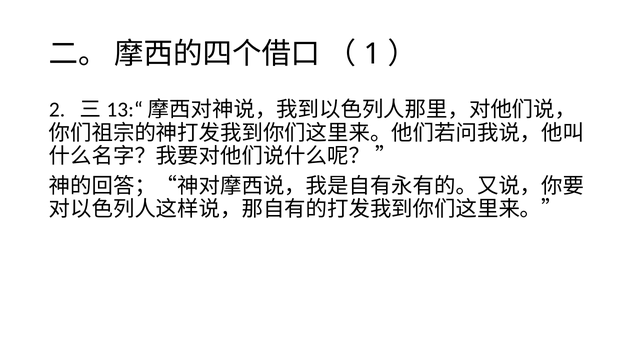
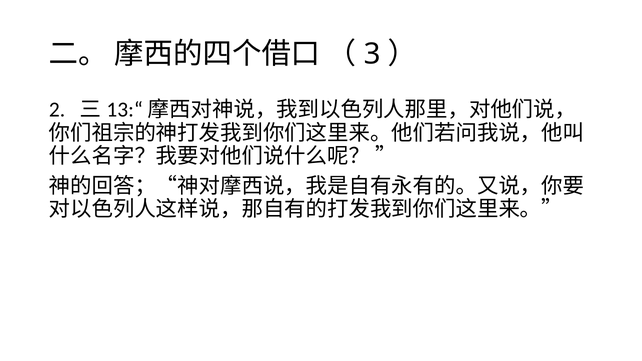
1: 1 -> 3 (372, 54)
